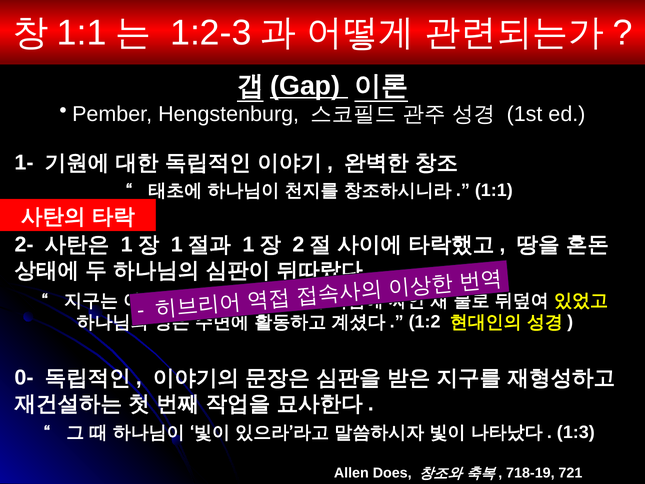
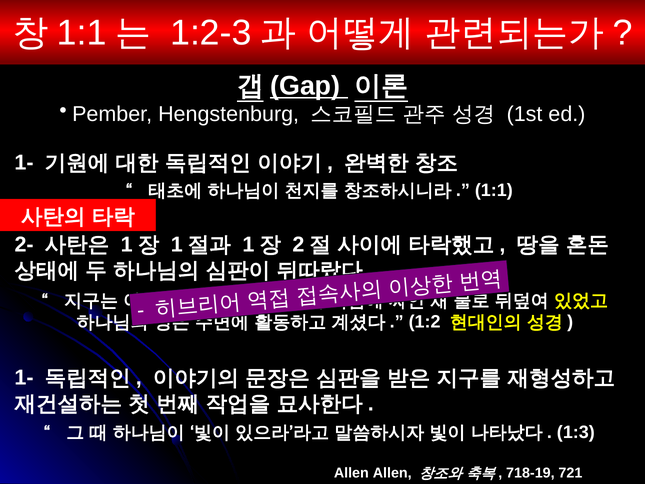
0-: 0- -> 1- (24, 378)
Allen Does: Does -> Allen (392, 473)
